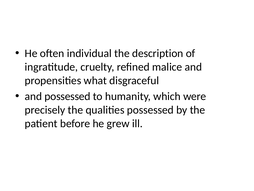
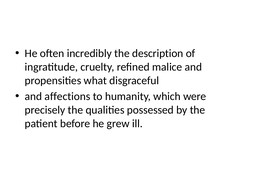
individual: individual -> incredibly (89, 53)
and possessed: possessed -> affections (67, 96)
